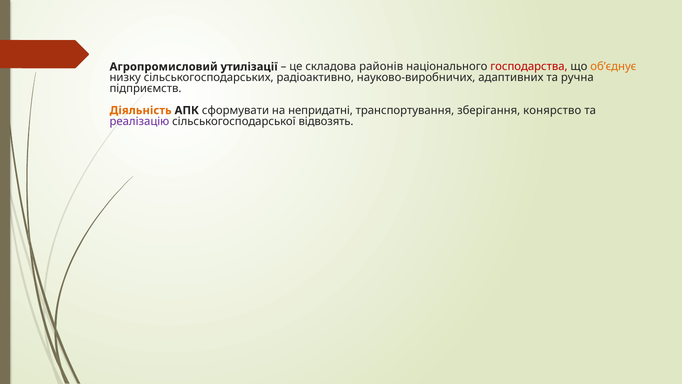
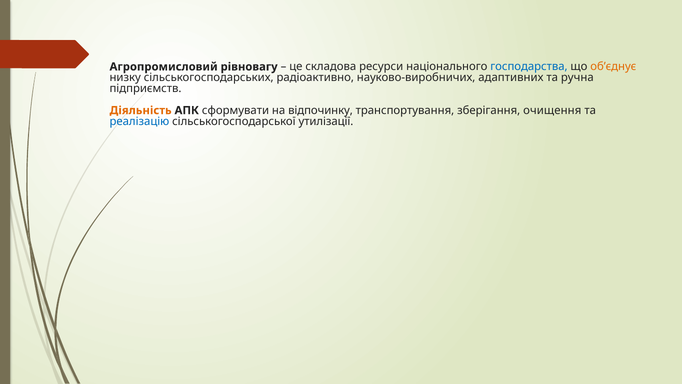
утилізації: утилізації -> рівновагу (249, 67)
районів: районів -> ресурси (381, 67)
господарства colour: red -> blue (529, 67)
непридатні: непридатні -> відпочинку (321, 110)
конярство: конярство -> очищення (552, 110)
реалізацію colour: purple -> blue (139, 121)
відвозять: відвозять -> утилізації (326, 121)
